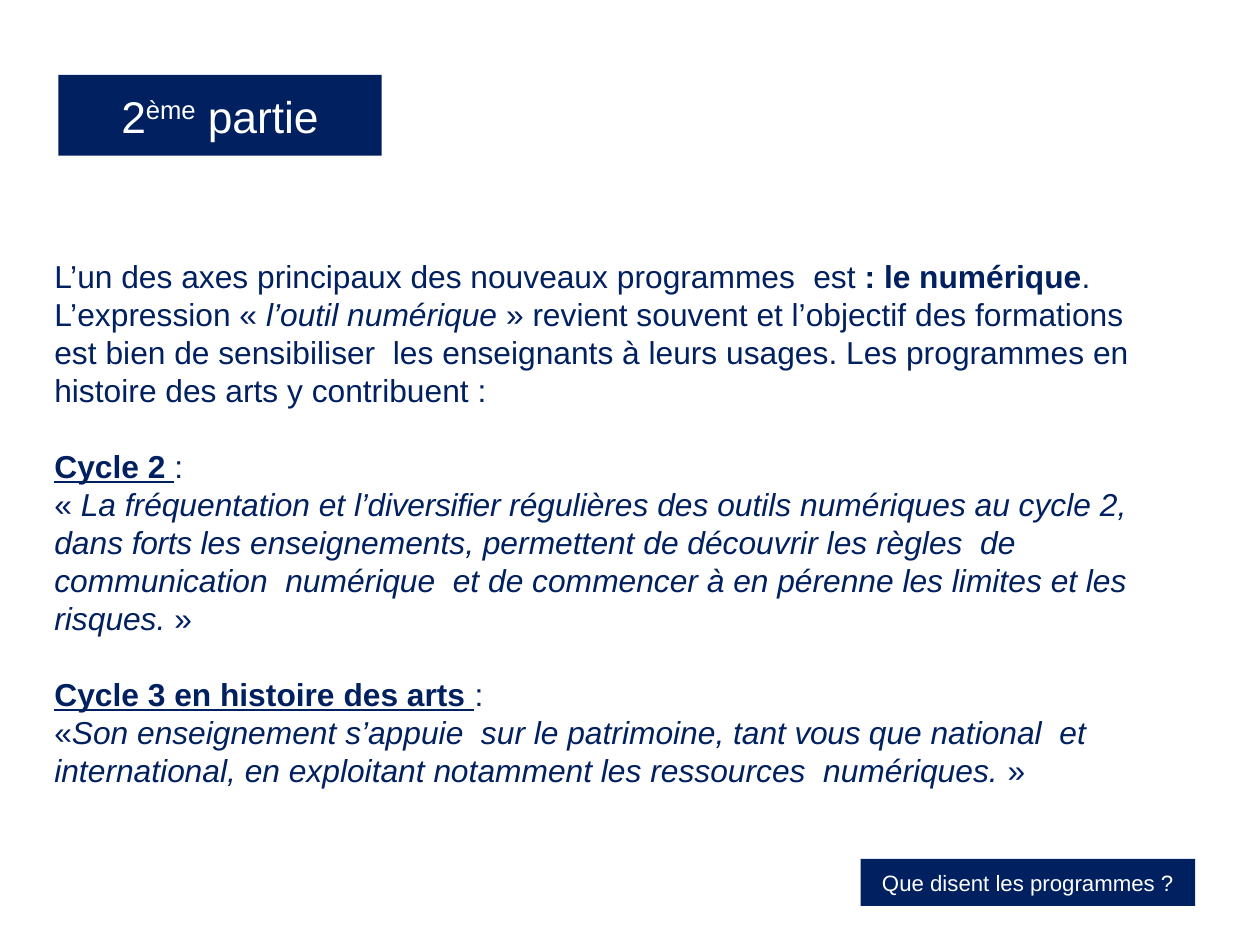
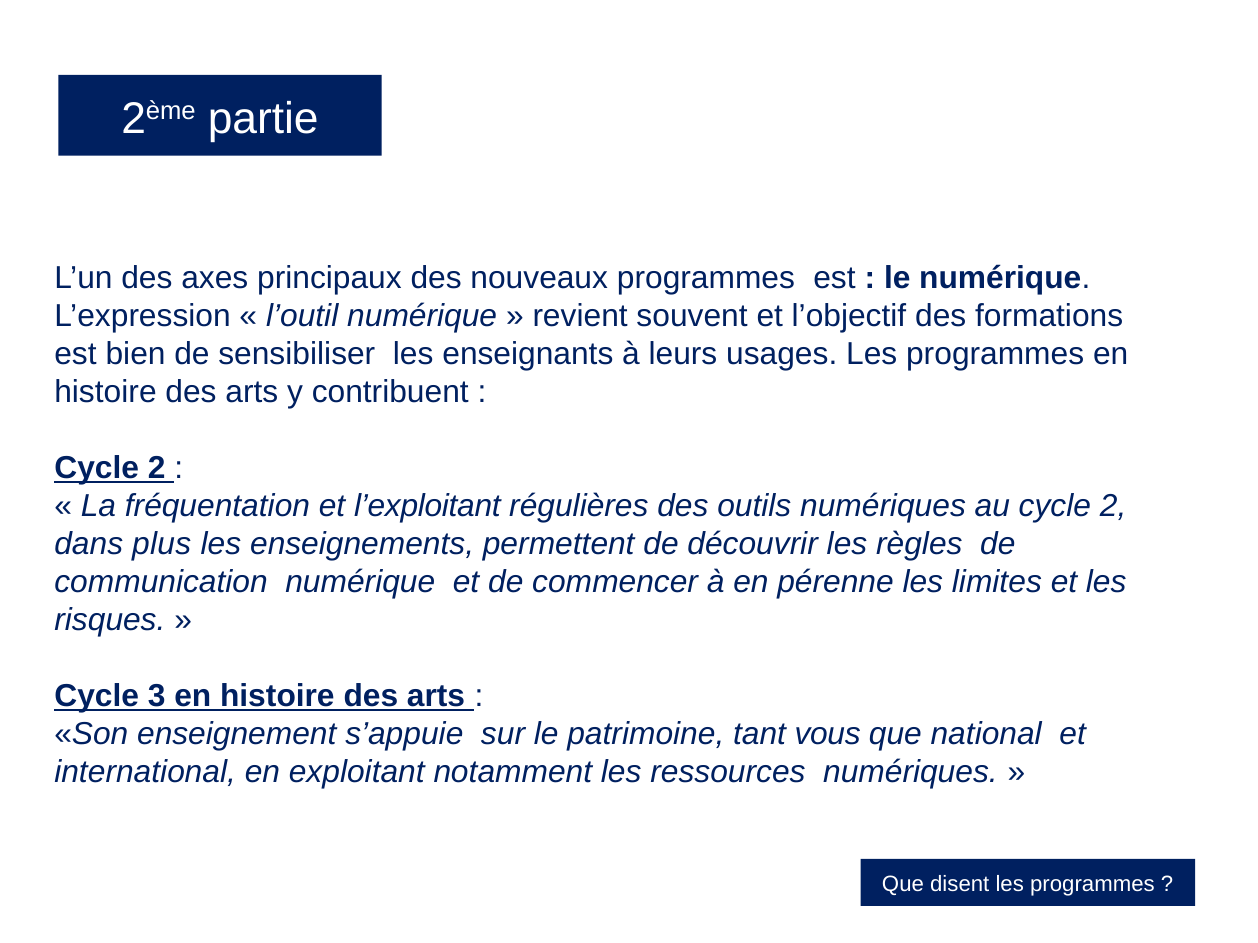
l’diversifier: l’diversifier -> l’exploitant (427, 506)
forts: forts -> plus (162, 544)
